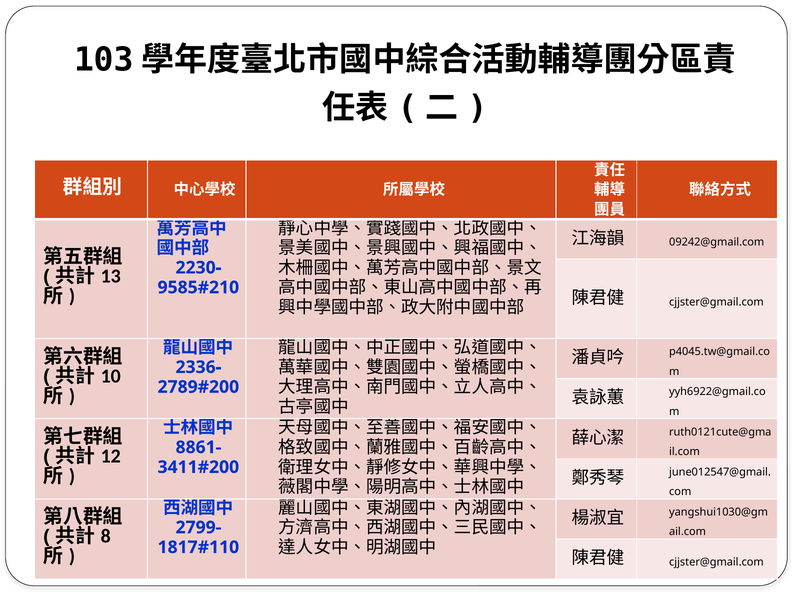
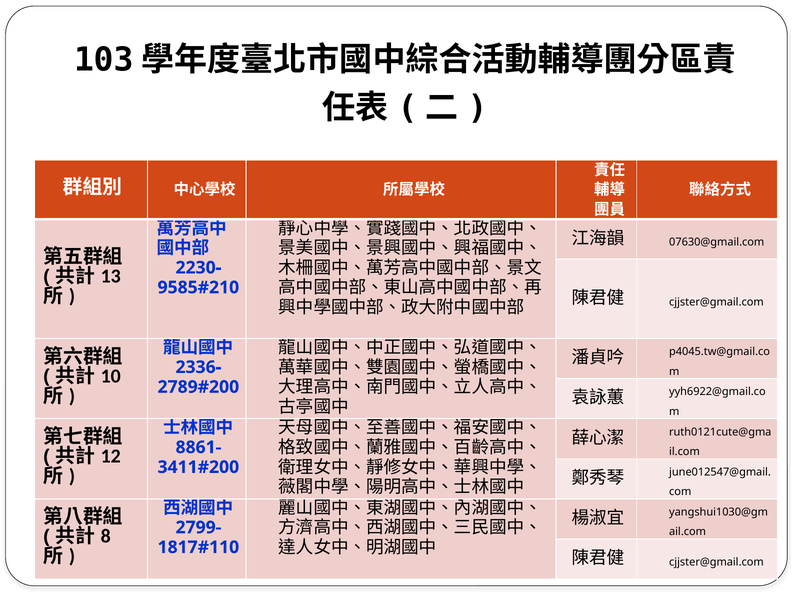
09242@gmail.com: 09242@gmail.com -> 07630@gmail.com (717, 243)
